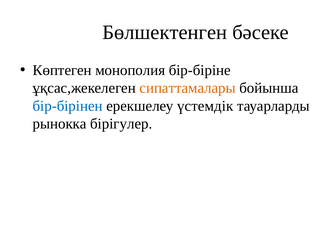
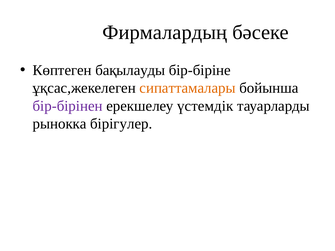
Бөлшектенген: Бөлшектенген -> Фирмалардың (165, 32)
монополия: монополия -> бақылауды (130, 70)
бір-бірінен colour: blue -> purple (68, 106)
